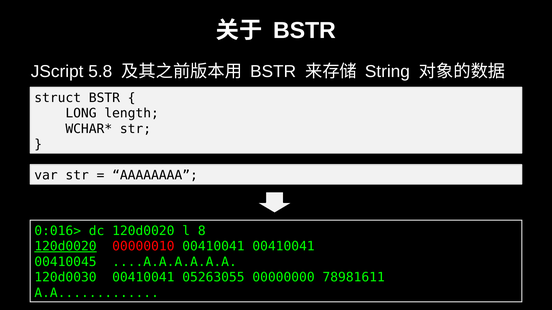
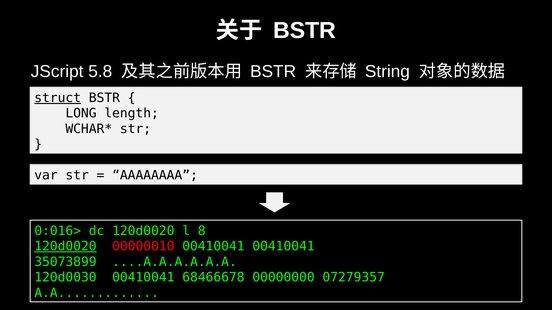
struct underline: none -> present (58, 98)
00410045: 00410045 -> 35073899 (65, 262)
05263055: 05263055 -> 68466678 (213, 278)
78981611: 78981611 -> 07279357 (354, 278)
